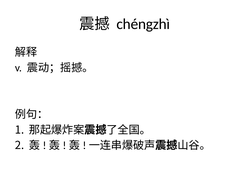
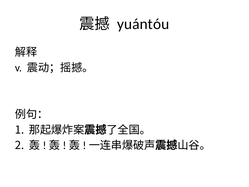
chéngzhì: chéngzhì -> yuántóu (143, 24)
